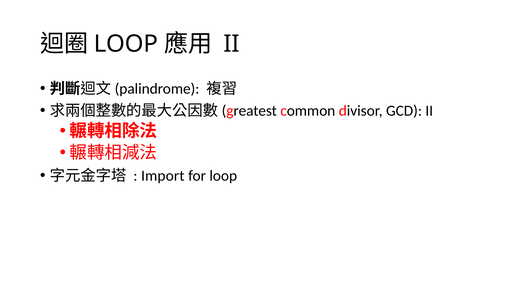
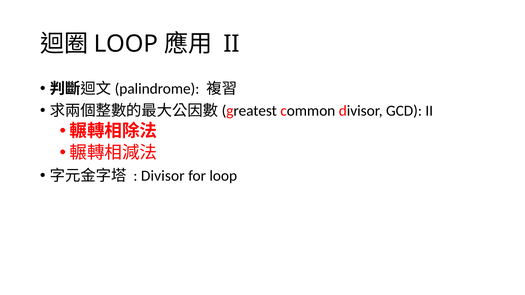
Import: Import -> Divisor (163, 176)
